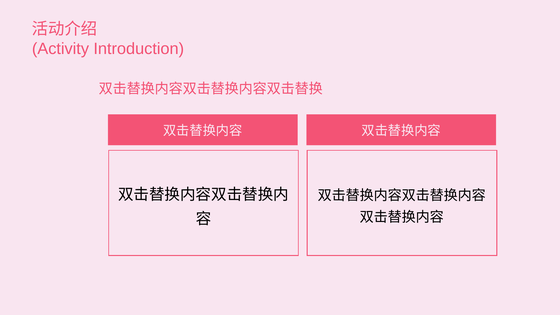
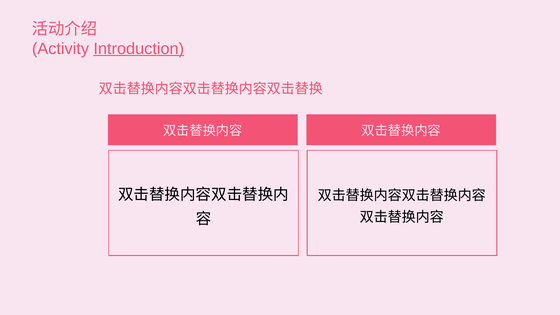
Introduction underline: none -> present (139, 49)
